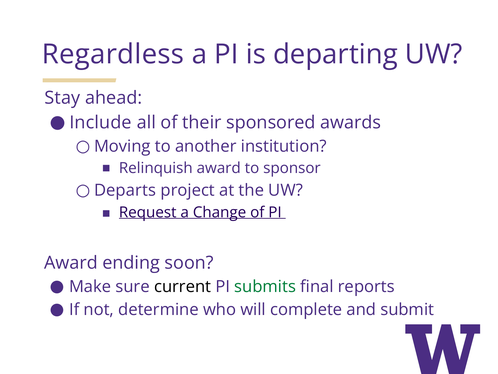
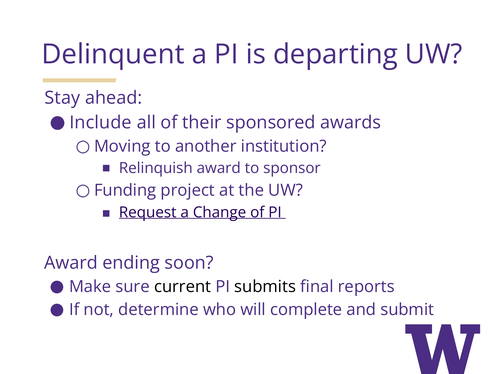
Regardless: Regardless -> Delinquent (113, 54)
Departs: Departs -> Funding (125, 190)
submits colour: green -> black (265, 286)
